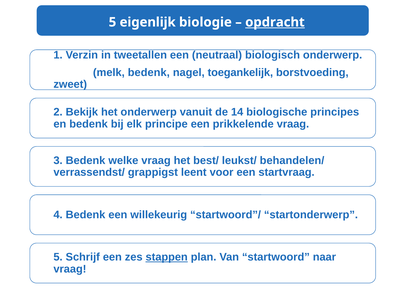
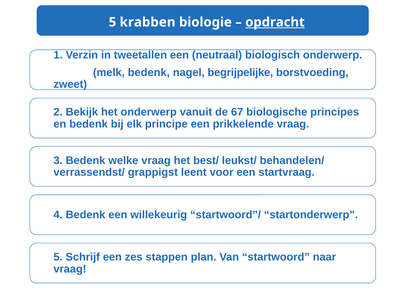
eigenlijk: eigenlijk -> krabben (148, 22)
toegankelijk: toegankelijk -> begrijpelijke (240, 72)
14: 14 -> 67 (237, 112)
stappen underline: present -> none (167, 257)
